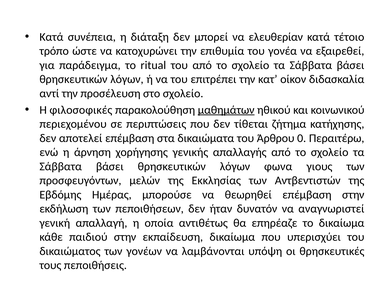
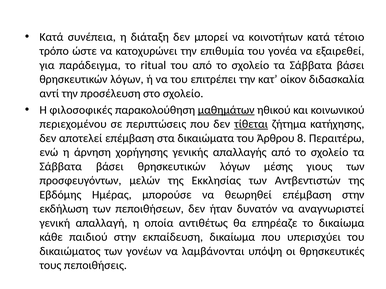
ελευθερίαν: ελευθερίαν -> κοινοτήτων (276, 37)
τίθεται underline: none -> present (251, 124)
0: 0 -> 8 (302, 138)
φωνα: φωνα -> μέσης (278, 167)
